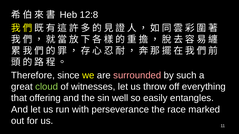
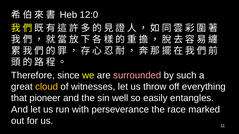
12:8: 12:8 -> 12:0 (89, 15)
cloud colour: light green -> yellow (47, 87)
offering: offering -> pioneer (45, 98)
